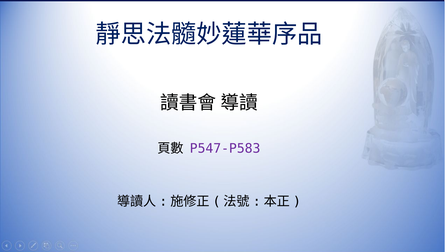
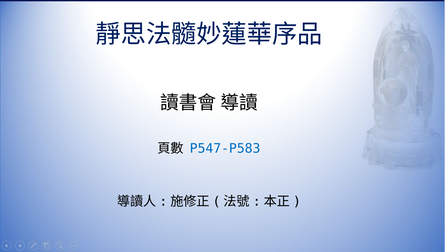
P547-P583 colour: purple -> blue (225, 149)
